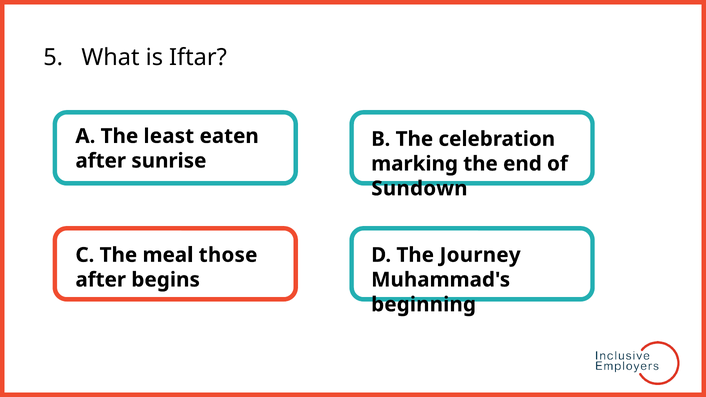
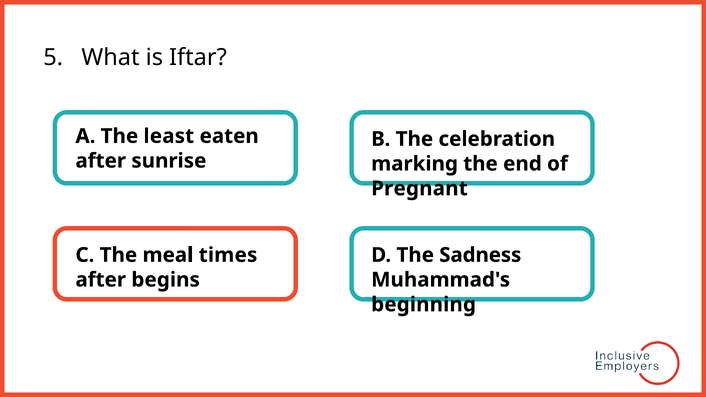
Sundown: Sundown -> Pregnant (419, 189)
those: those -> times (228, 255)
Journey: Journey -> Sadness (480, 255)
